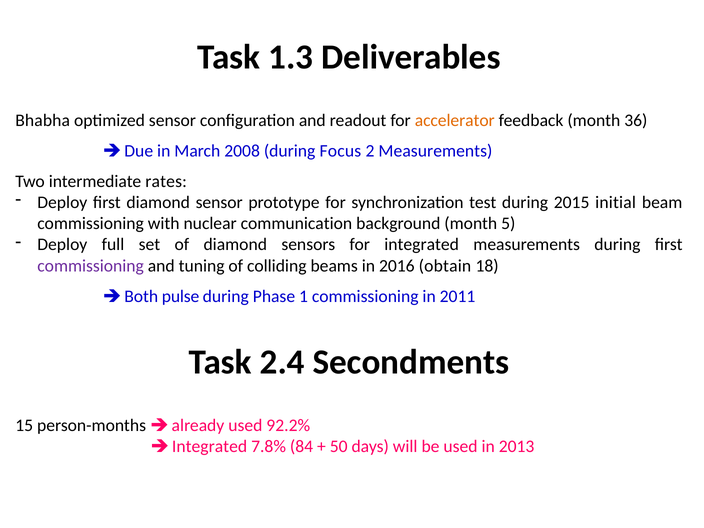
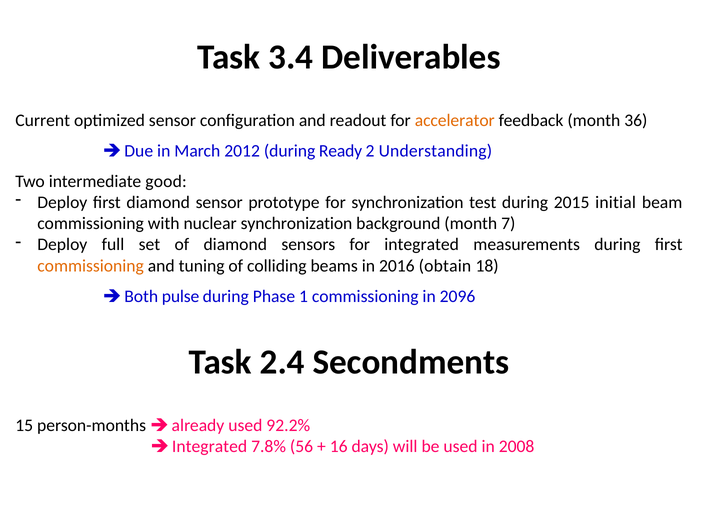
1.3: 1.3 -> 3.4 (291, 57)
Bhabha: Bhabha -> Current (43, 120)
2008: 2008 -> 2012 (242, 151)
Focus: Focus -> Ready (341, 151)
2 Measurements: Measurements -> Understanding (435, 151)
rates: rates -> good (166, 181)
nuclear communication: communication -> synchronization (296, 223)
5: 5 -> 7 (508, 223)
commissioning colour: purple -> orange (91, 266)
2011: 2011 -> 2096 (458, 296)
84: 84 -> 56 (302, 446)
50: 50 -> 16 (339, 446)
2013: 2013 -> 2008 (517, 446)
